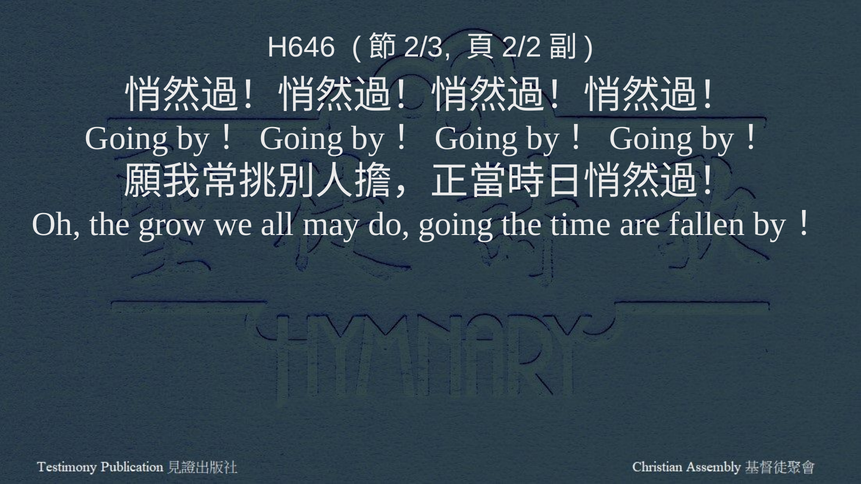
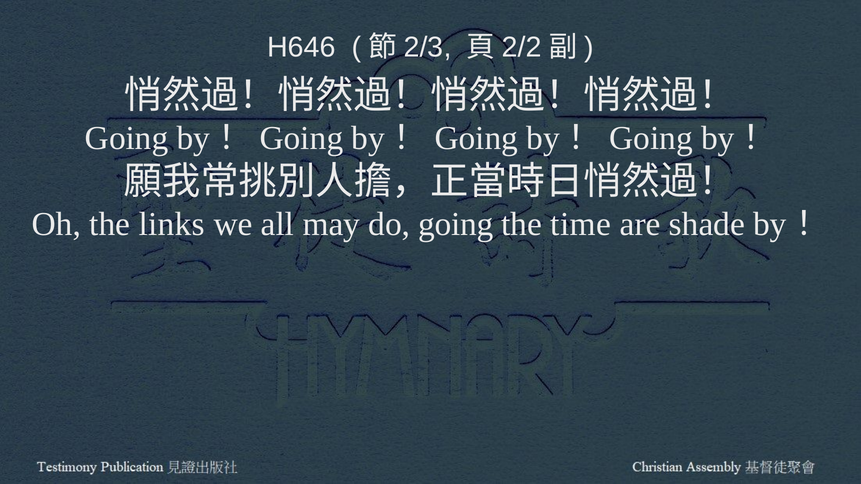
grow: grow -> links (172, 224)
fallen: fallen -> shade (707, 224)
